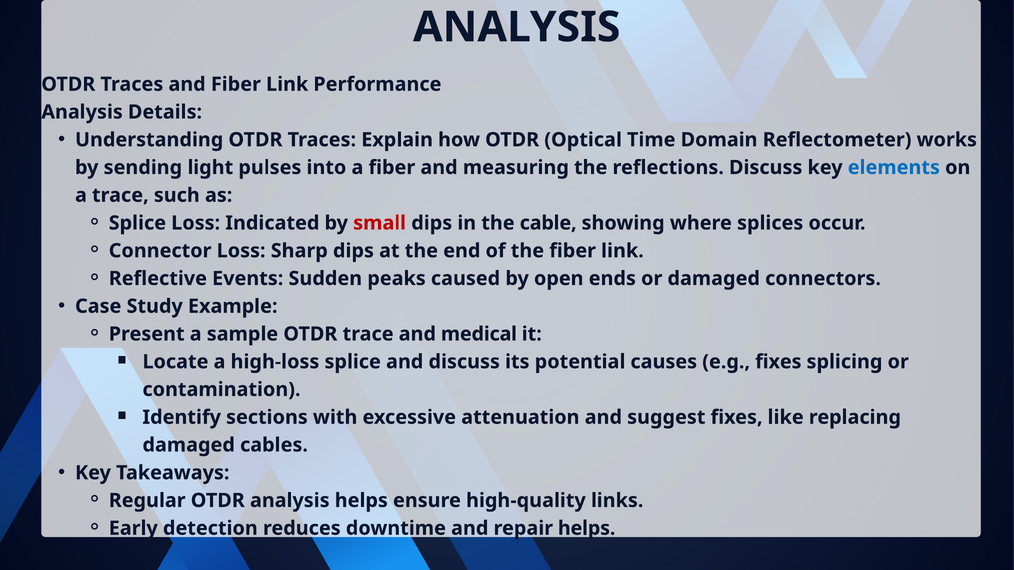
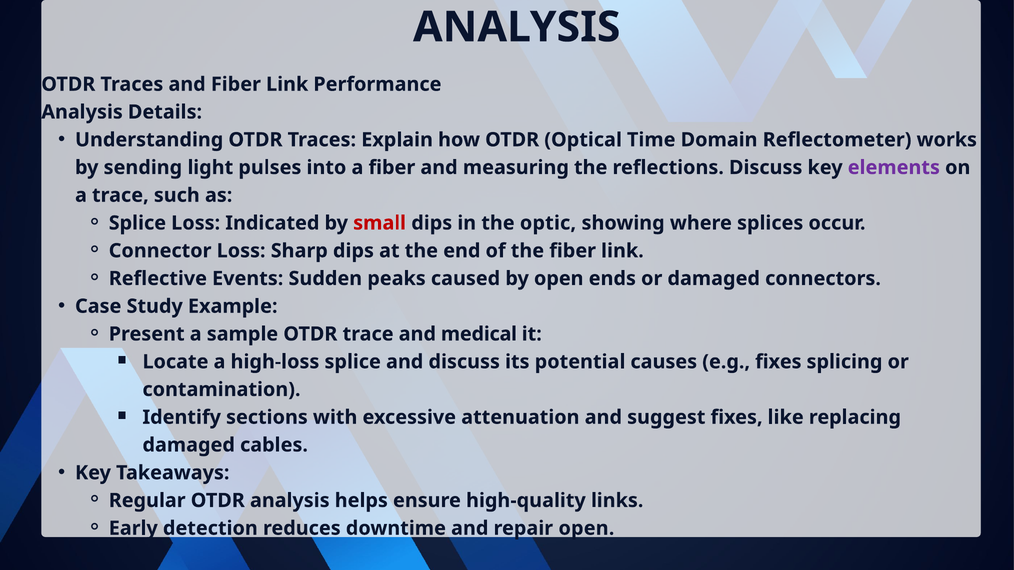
elements colour: blue -> purple (894, 168)
cable: cable -> optic (548, 223)
repair helps: helps -> open (586, 529)
